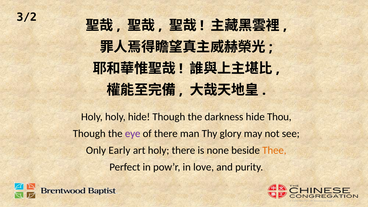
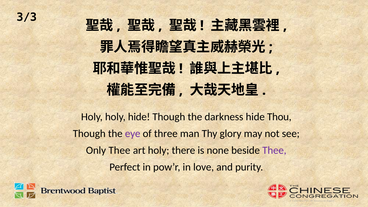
3/2: 3/2 -> 3/3 (27, 17)
of there: there -> three (166, 134)
Only Early: Early -> Thee (119, 150)
Thee colour: orange -> purple (274, 150)
